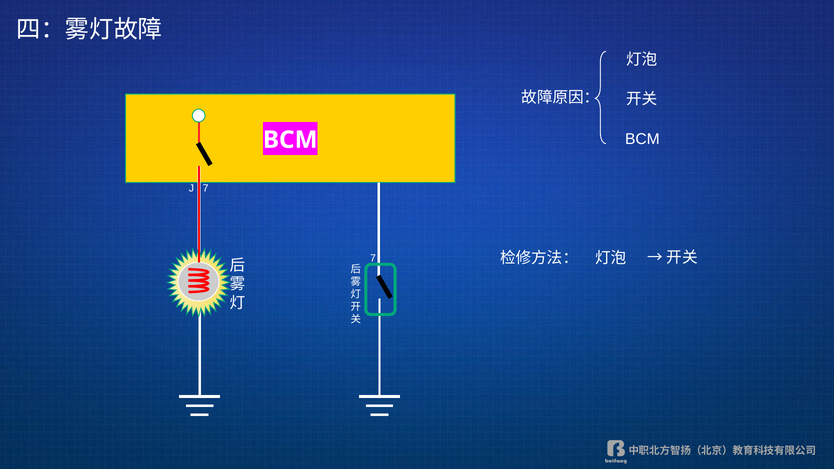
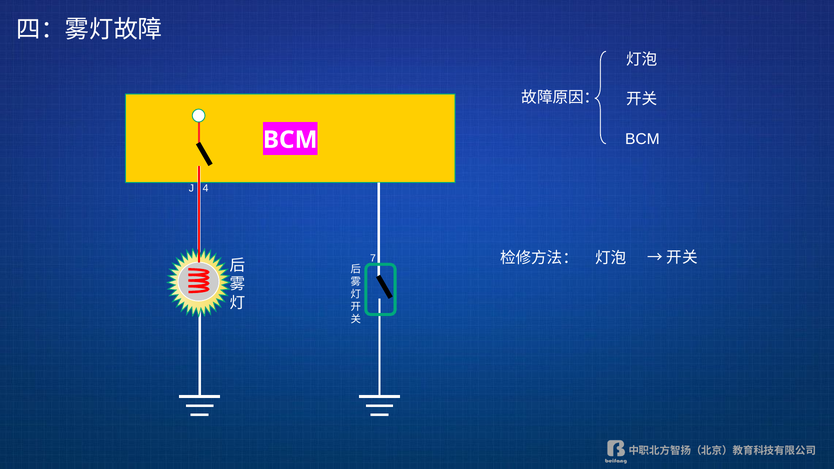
J 7: 7 -> 4 (206, 188)
